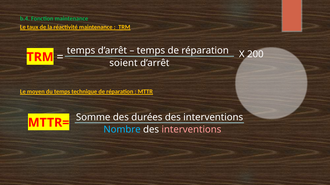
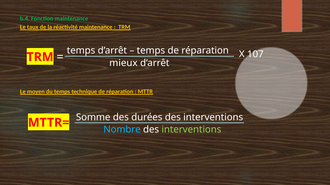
200: 200 -> 107 (255, 54)
soient: soient -> mieux (123, 63)
interventions colour: pink -> light green (191, 130)
